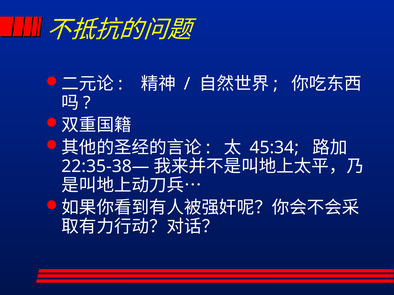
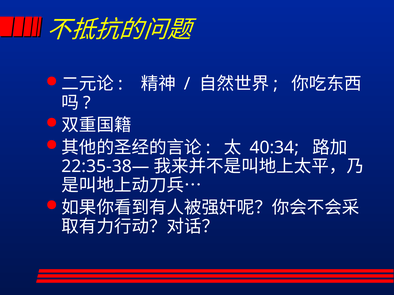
45:34: 45:34 -> 40:34 (274, 148)
